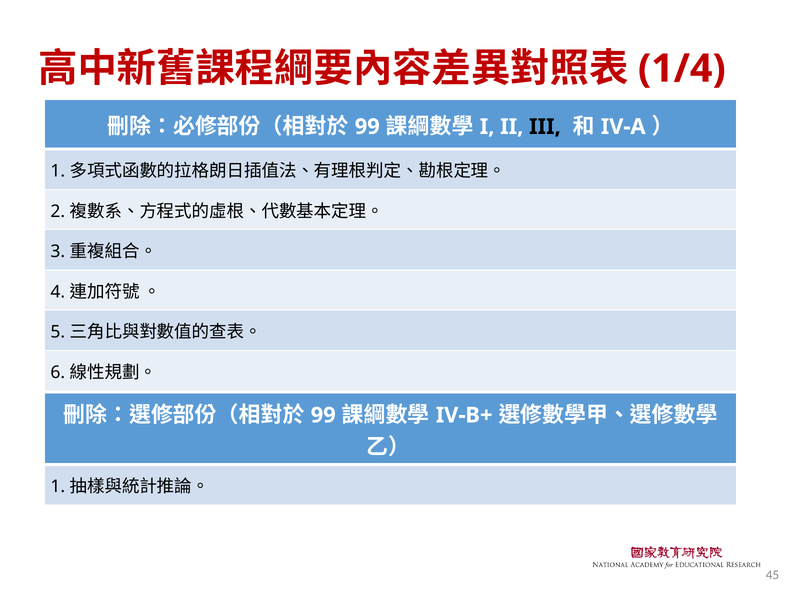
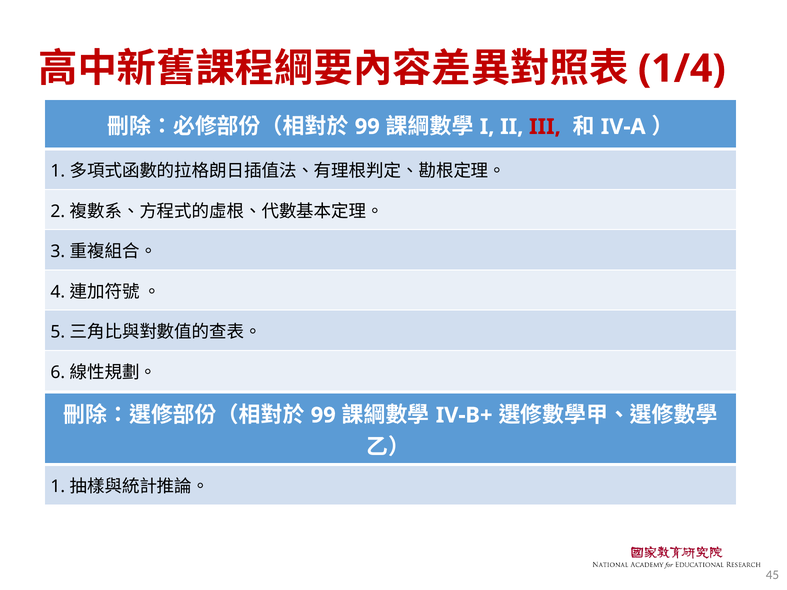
III colour: black -> red (545, 127)
